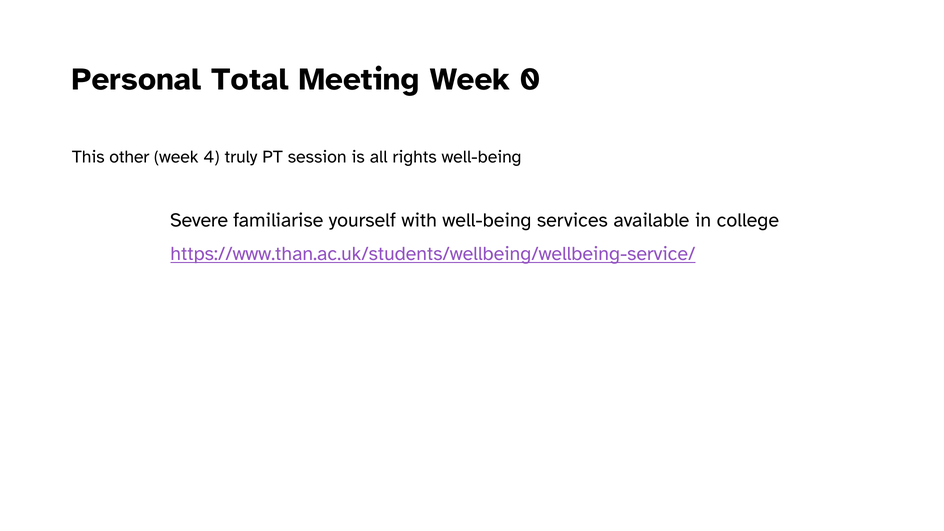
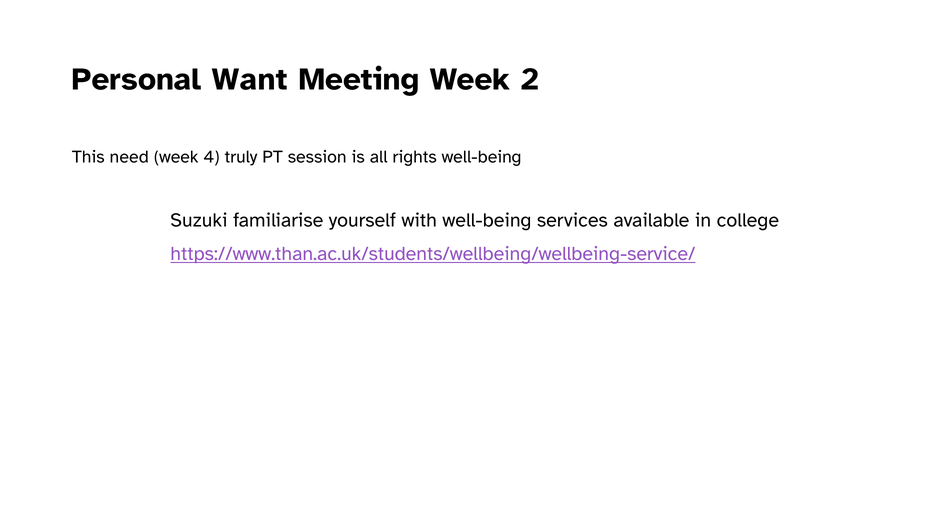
Total: Total -> Want (250, 79)
0: 0 -> 2 (530, 79)
other: other -> need (129, 157)
Severe: Severe -> Suzuki (199, 220)
